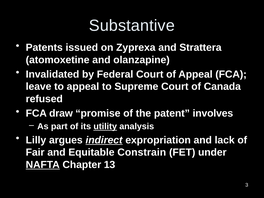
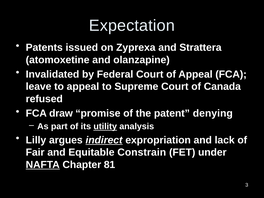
Substantive: Substantive -> Expectation (132, 26)
involves: involves -> denying (213, 113)
13: 13 -> 81 (110, 165)
